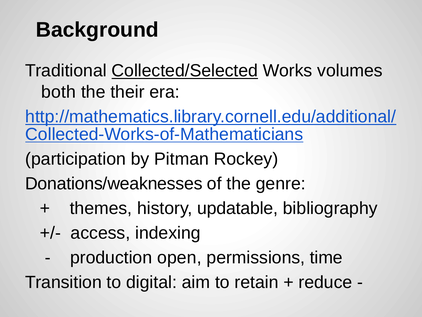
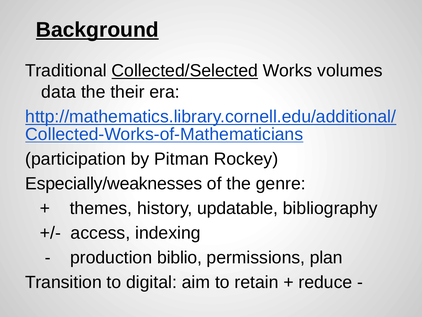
Background underline: none -> present (97, 30)
both: both -> data (59, 92)
Donations/weaknesses: Donations/weaknesses -> Especially/weaknesses (114, 183)
open: open -> biblio (180, 257)
time: time -> plan (326, 257)
